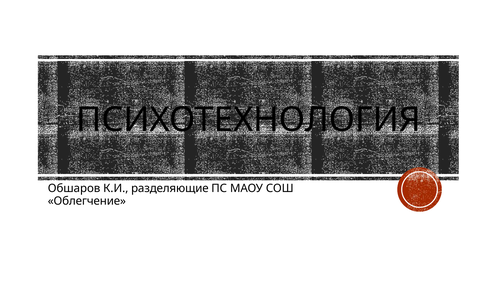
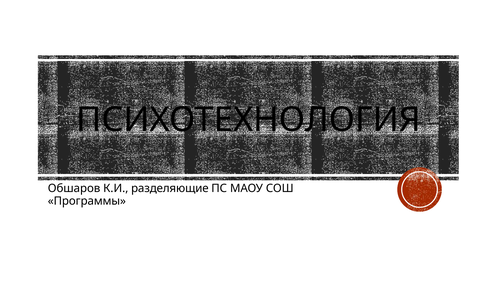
Облегчение: Облегчение -> Программы (87, 201)
